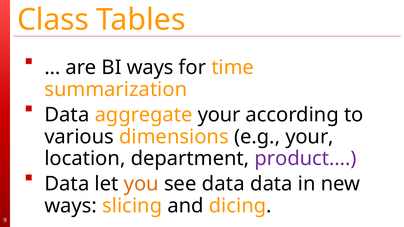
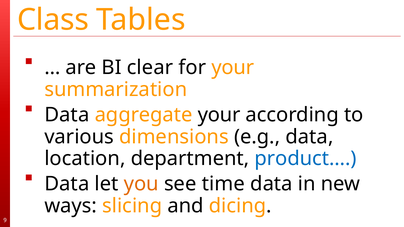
BI ways: ways -> clear (150, 68)
for time: time -> your (233, 68)
e.g your: your -> data (309, 137)
product… colour: purple -> blue (306, 159)
see data: data -> time (223, 184)
